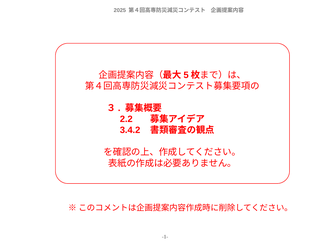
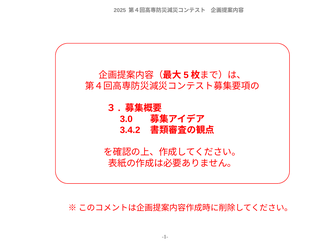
2.2: 2.2 -> 3.0 (126, 119)
